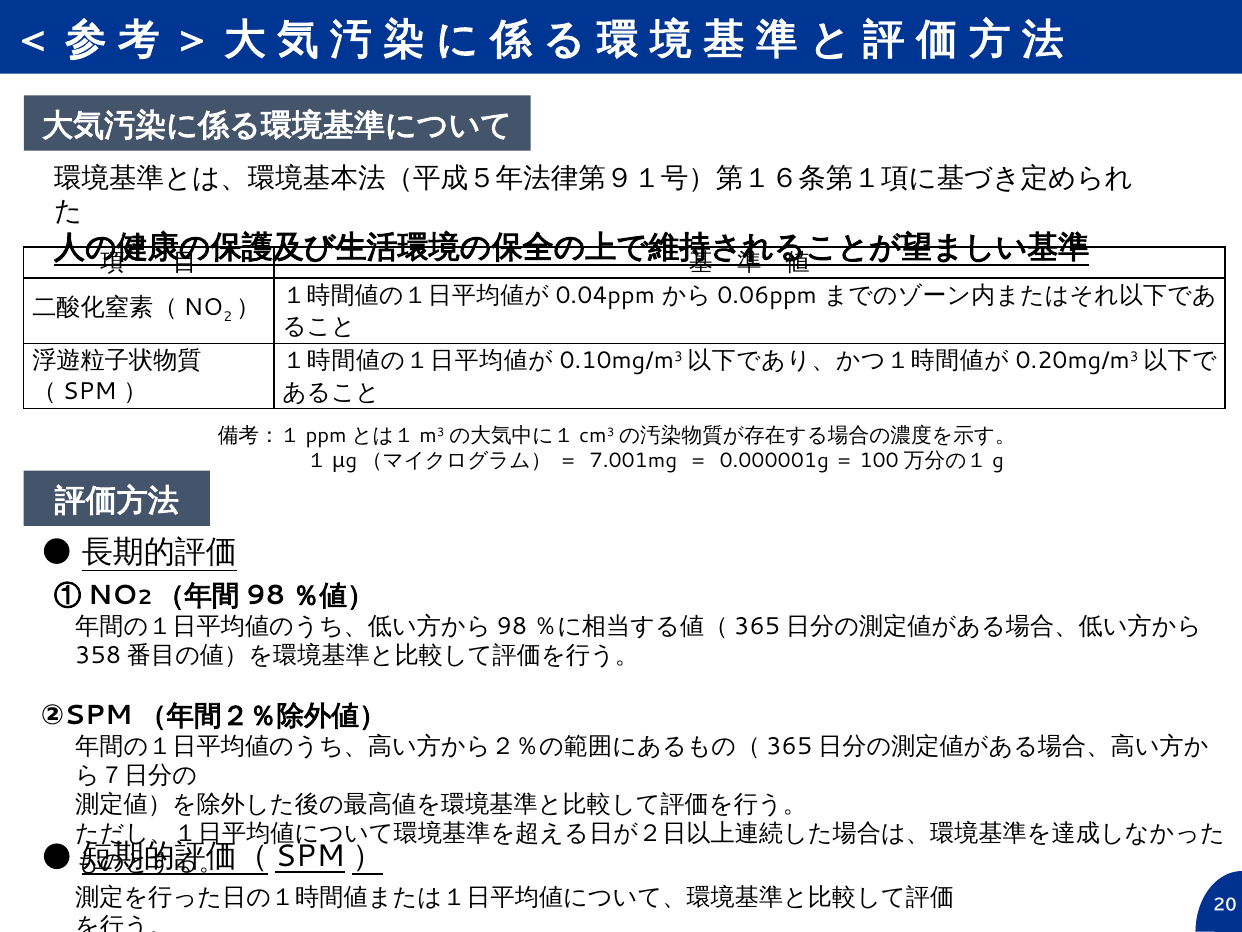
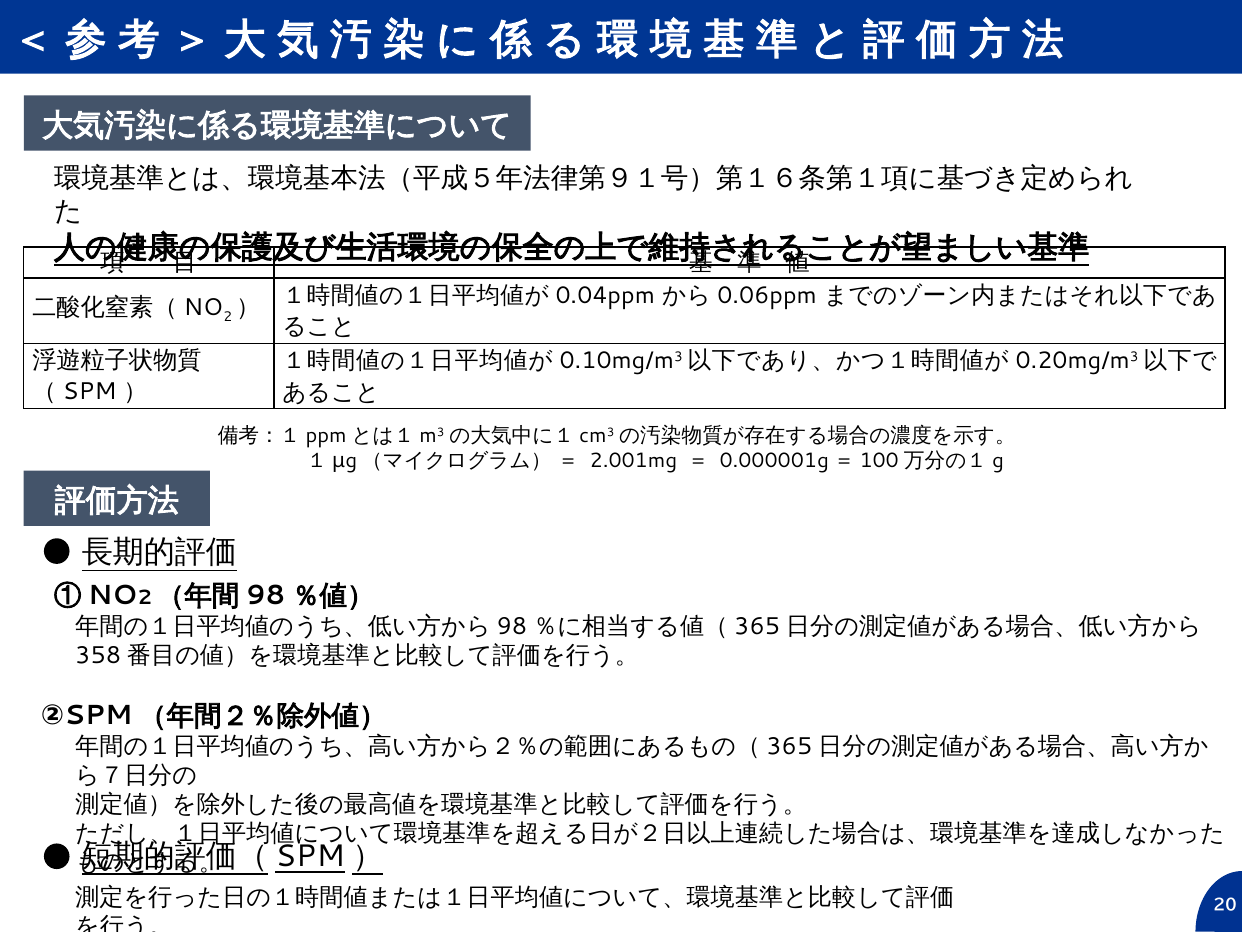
7.001mg: 7.001mg -> 2.001mg (633, 460)
